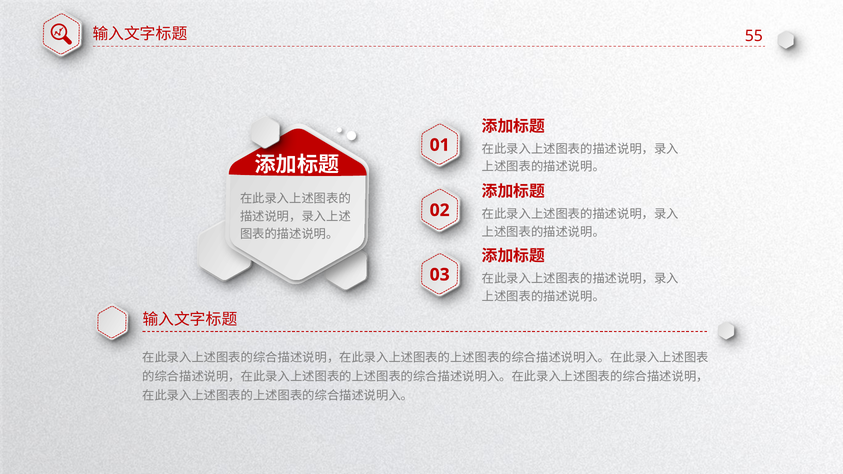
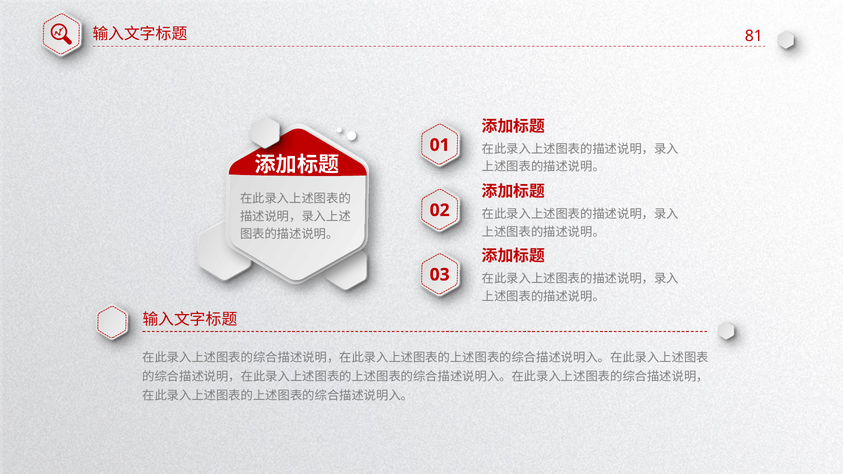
55: 55 -> 81 (754, 36)
